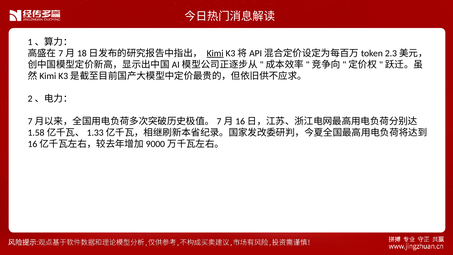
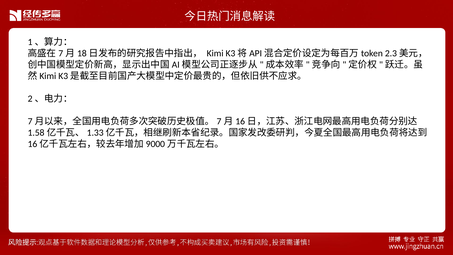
Kimi underline: present -> none (215, 53)
